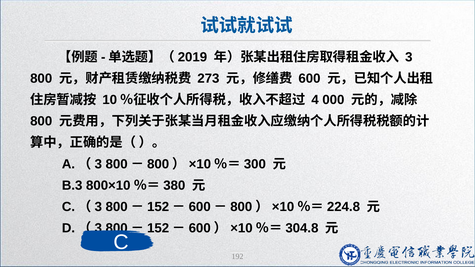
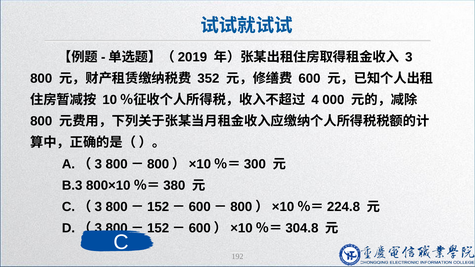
273: 273 -> 352 (208, 79)
